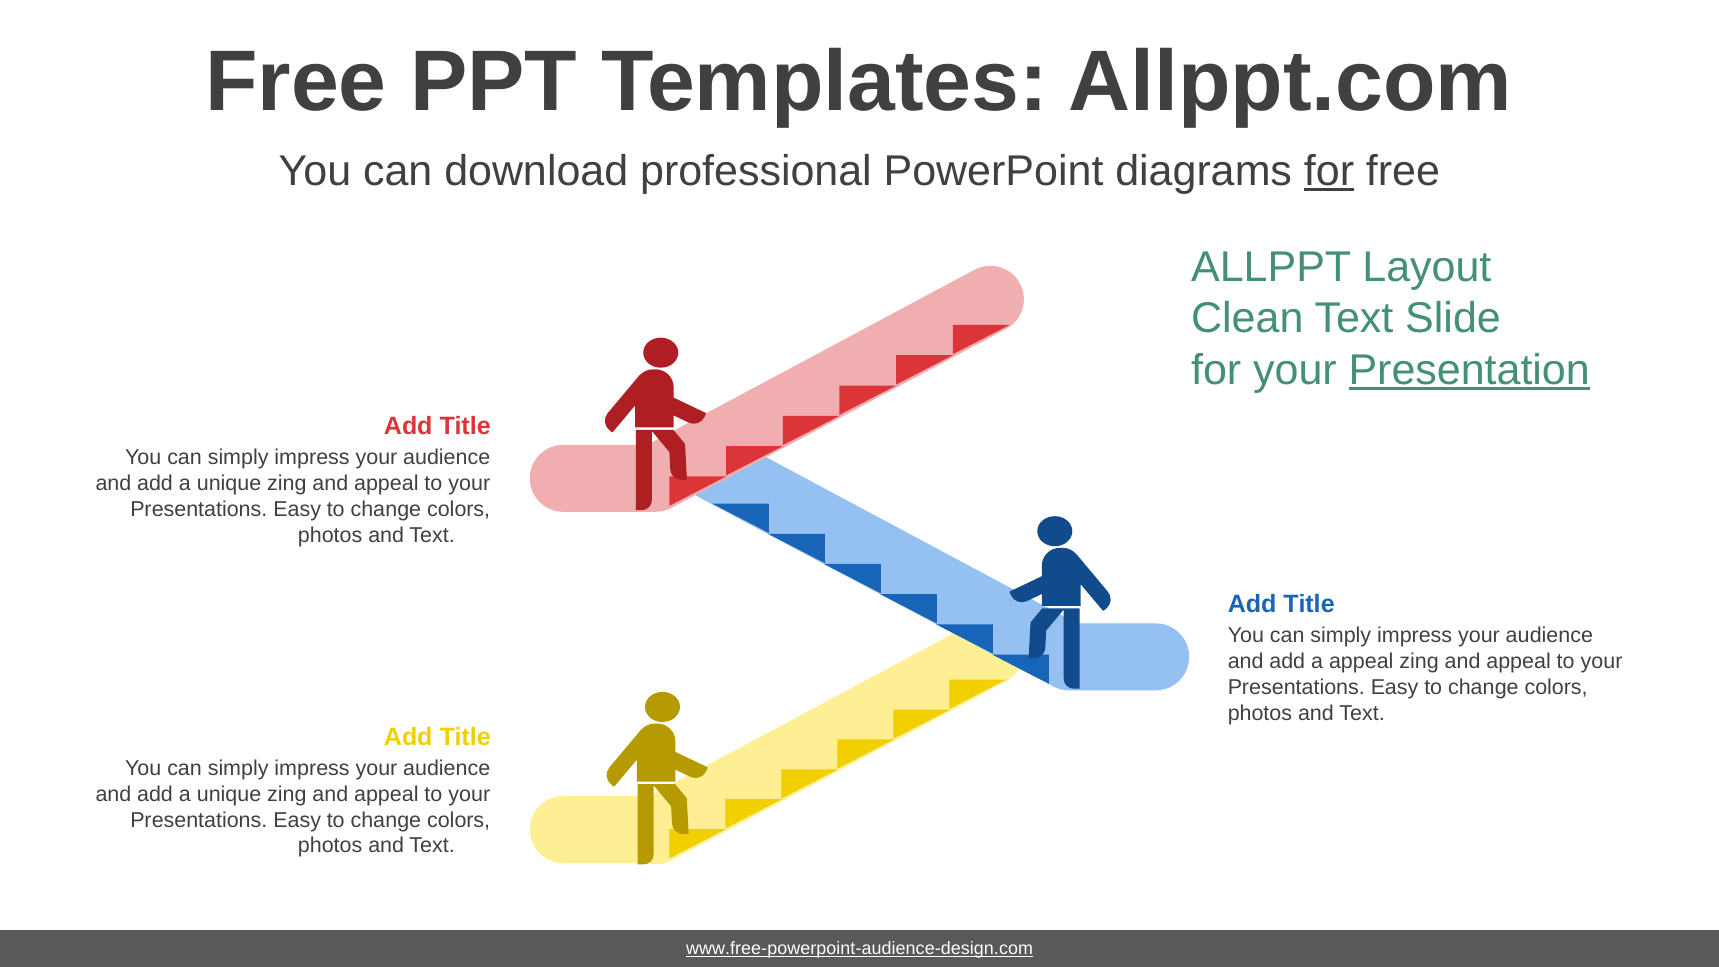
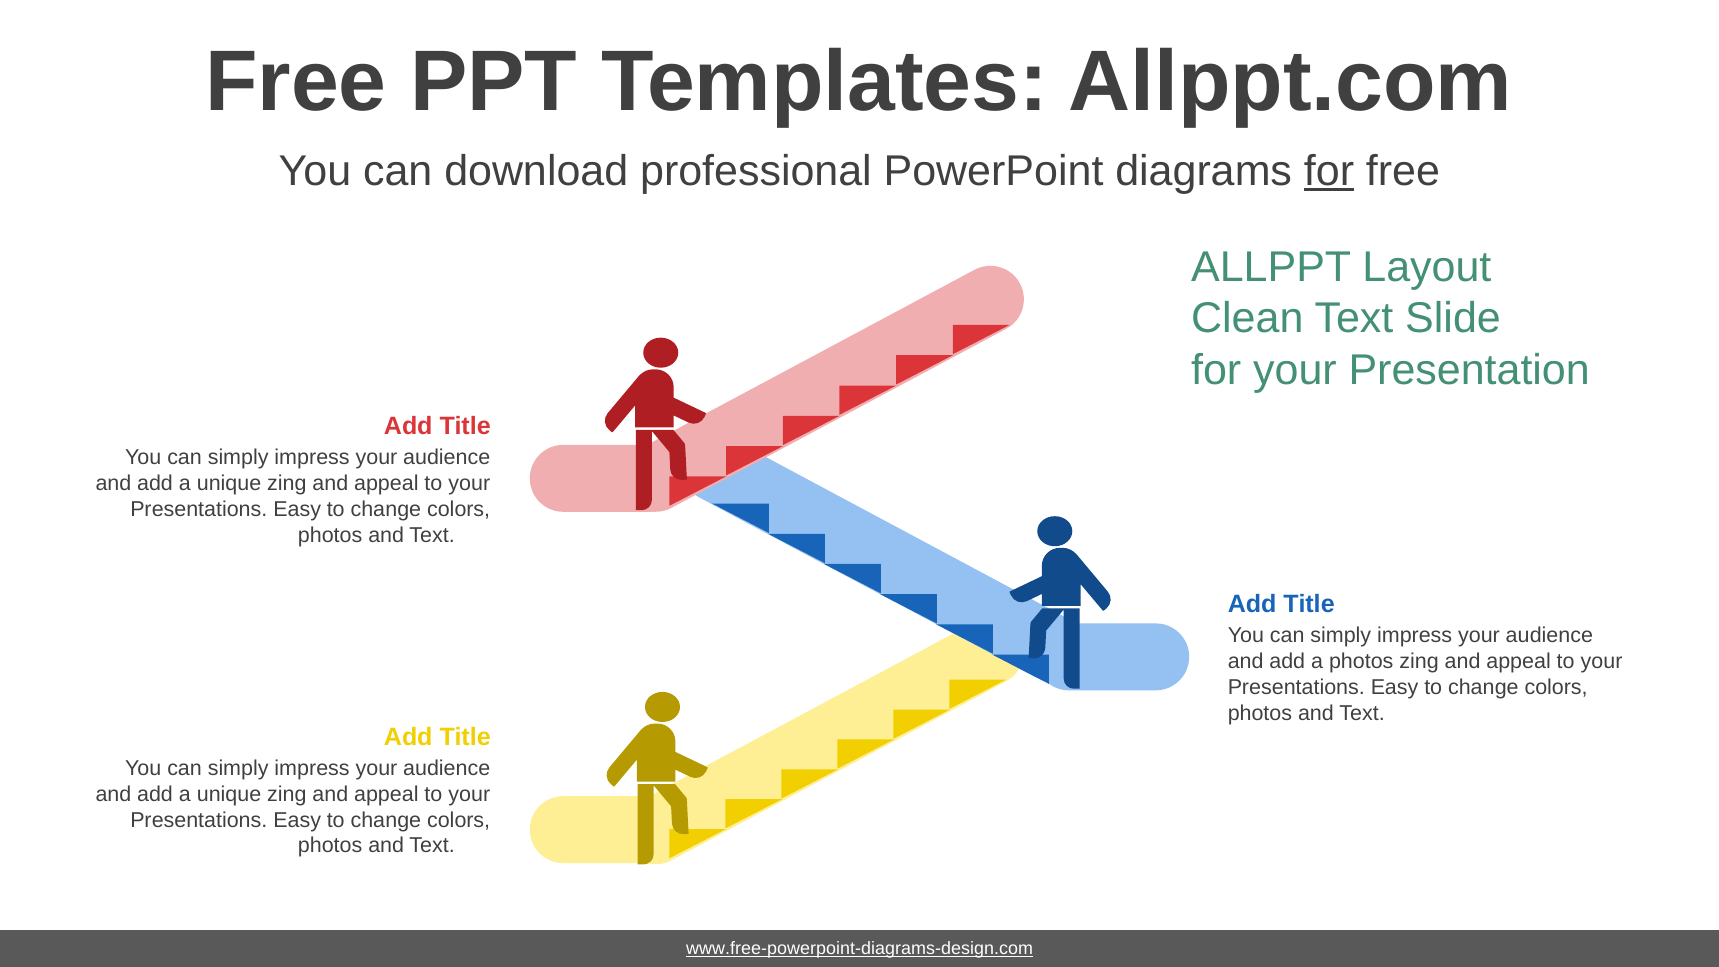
Presentation underline: present -> none (1469, 370)
a appeal: appeal -> photos (1361, 661)
www.free-powerpoint-audience-design.com: www.free-powerpoint-audience-design.com -> www.free-powerpoint-diagrams-design.com (860, 949)
